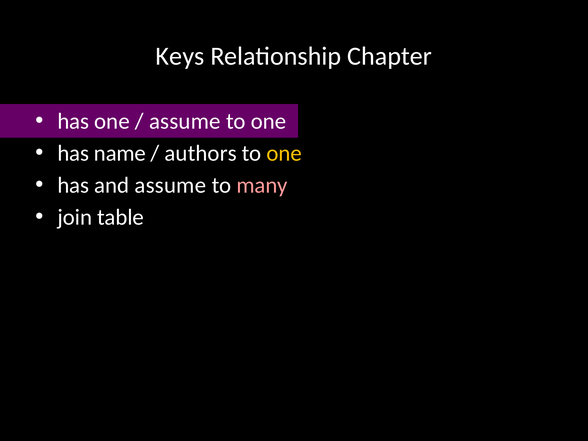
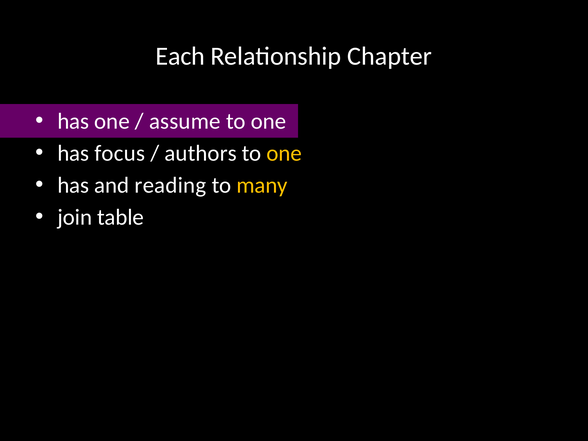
Keys: Keys -> Each (180, 56)
name: name -> focus (120, 153)
and assume: assume -> reading (170, 185)
many colour: pink -> yellow (262, 185)
